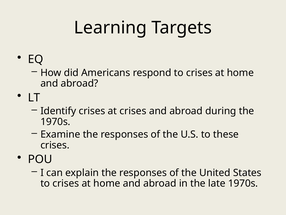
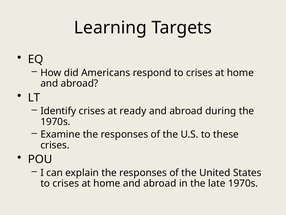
at crises: crises -> ready (133, 111)
